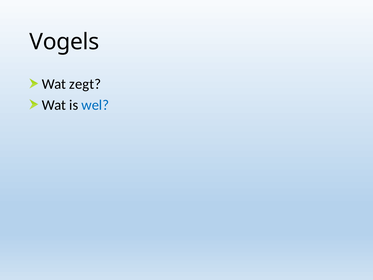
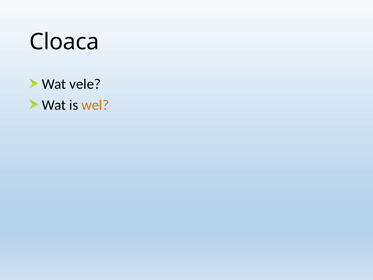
Vogels: Vogels -> Cloaca (64, 42)
zegt: zegt -> vele (85, 84)
wel colour: blue -> orange (95, 105)
